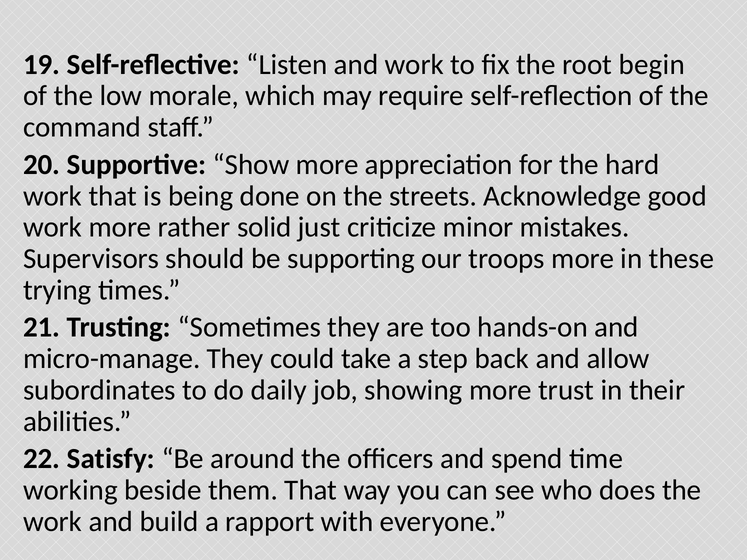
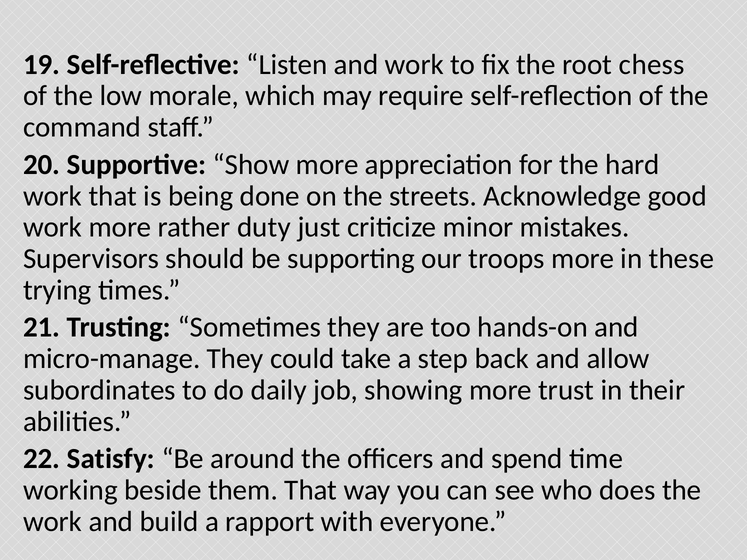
begin: begin -> chess (652, 65)
solid: solid -> duty (264, 227)
